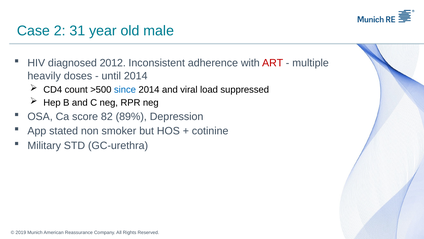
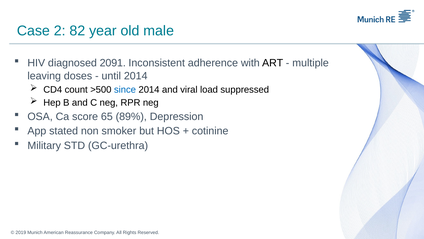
31: 31 -> 82 (77, 31)
2012: 2012 -> 2091 (113, 63)
ART colour: red -> black (273, 63)
heavily: heavily -> leaving (44, 76)
82: 82 -> 65 (107, 116)
